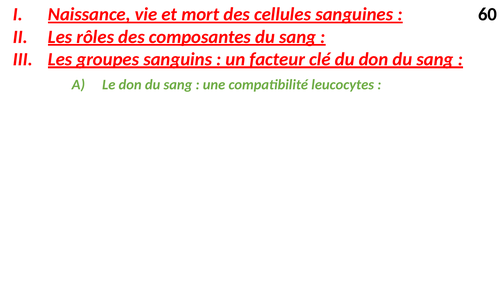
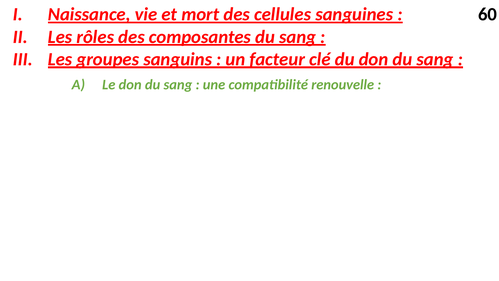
leucocytes: leucocytes -> renouvelle (343, 85)
